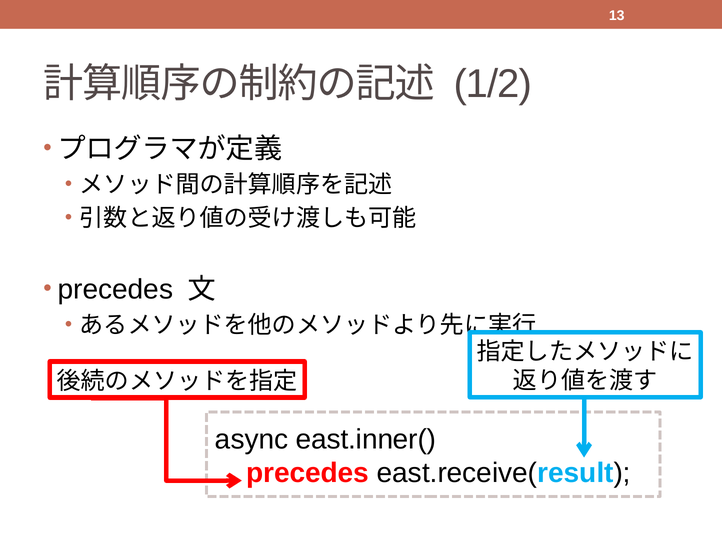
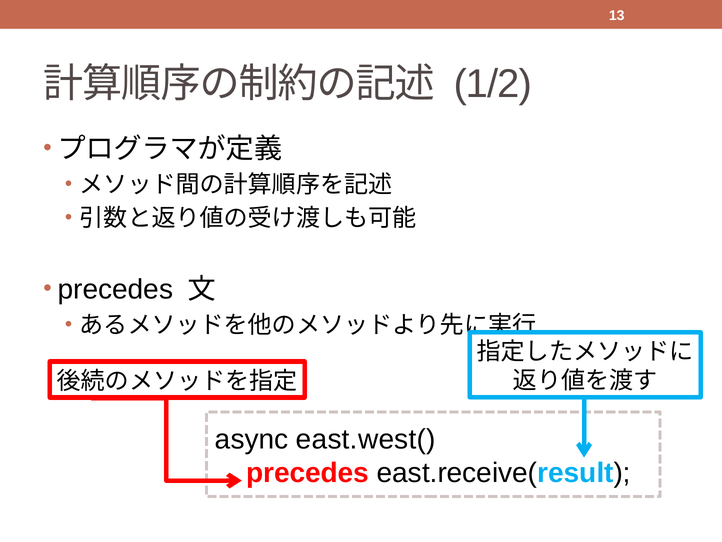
east.inner(: east.inner( -> east.west( (366, 439)
